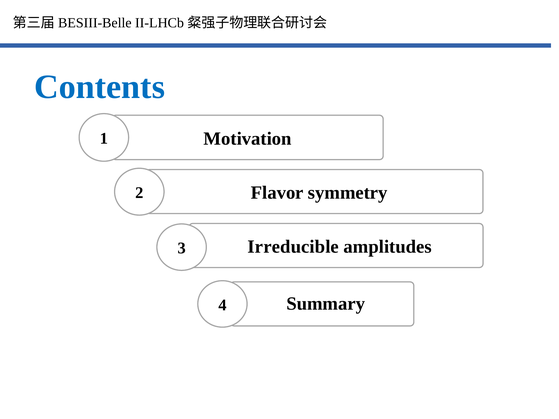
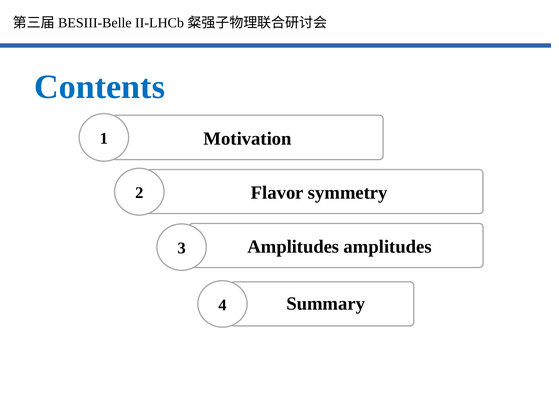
Irreducible: Irreducible -> Amplitudes (293, 247)
